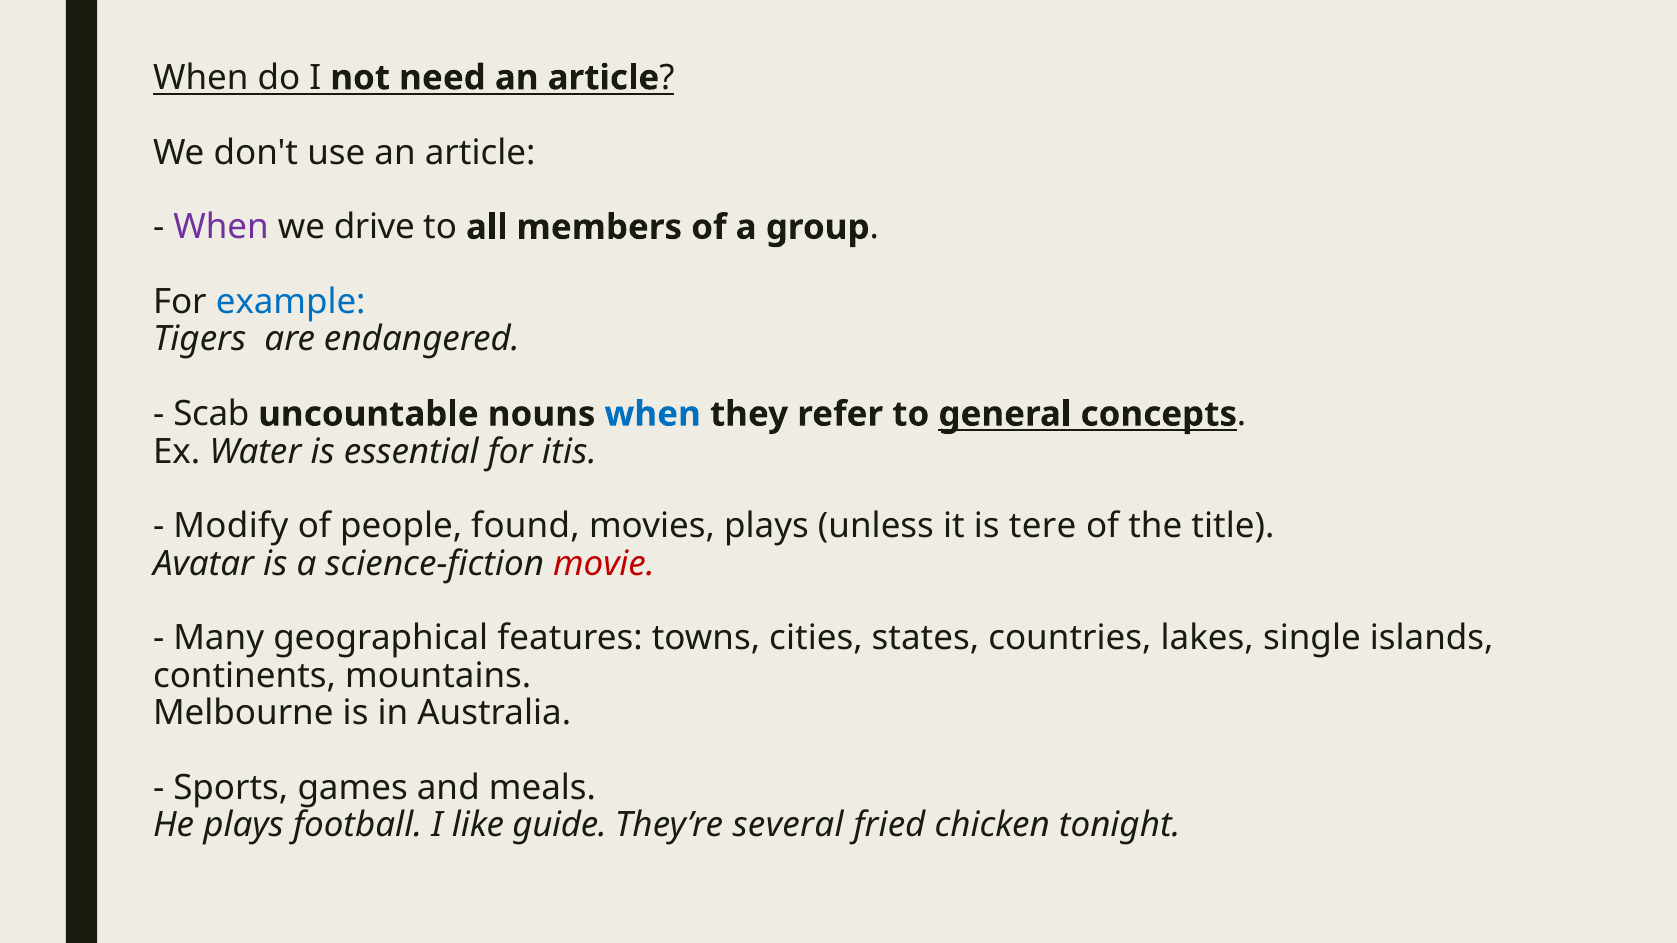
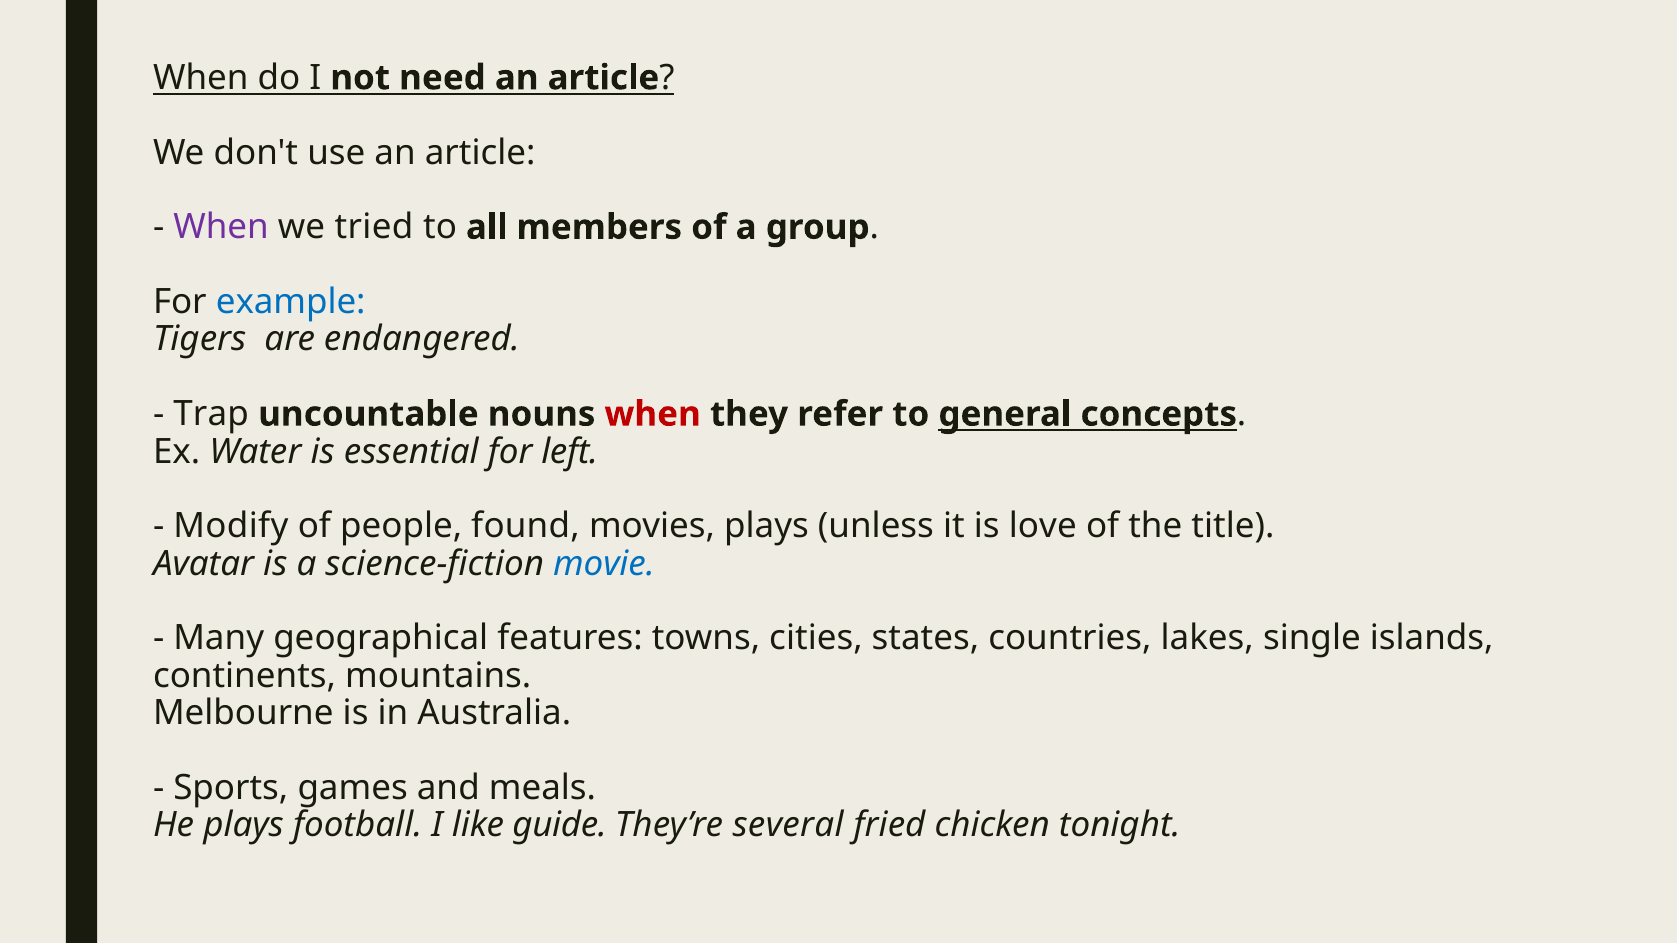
drive: drive -> tried (374, 227)
Scab: Scab -> Trap (211, 414)
when colour: blue -> red (653, 414)
itis: itis -> left (570, 452)
tere: tere -> love (1043, 526)
movie colour: red -> blue (604, 564)
